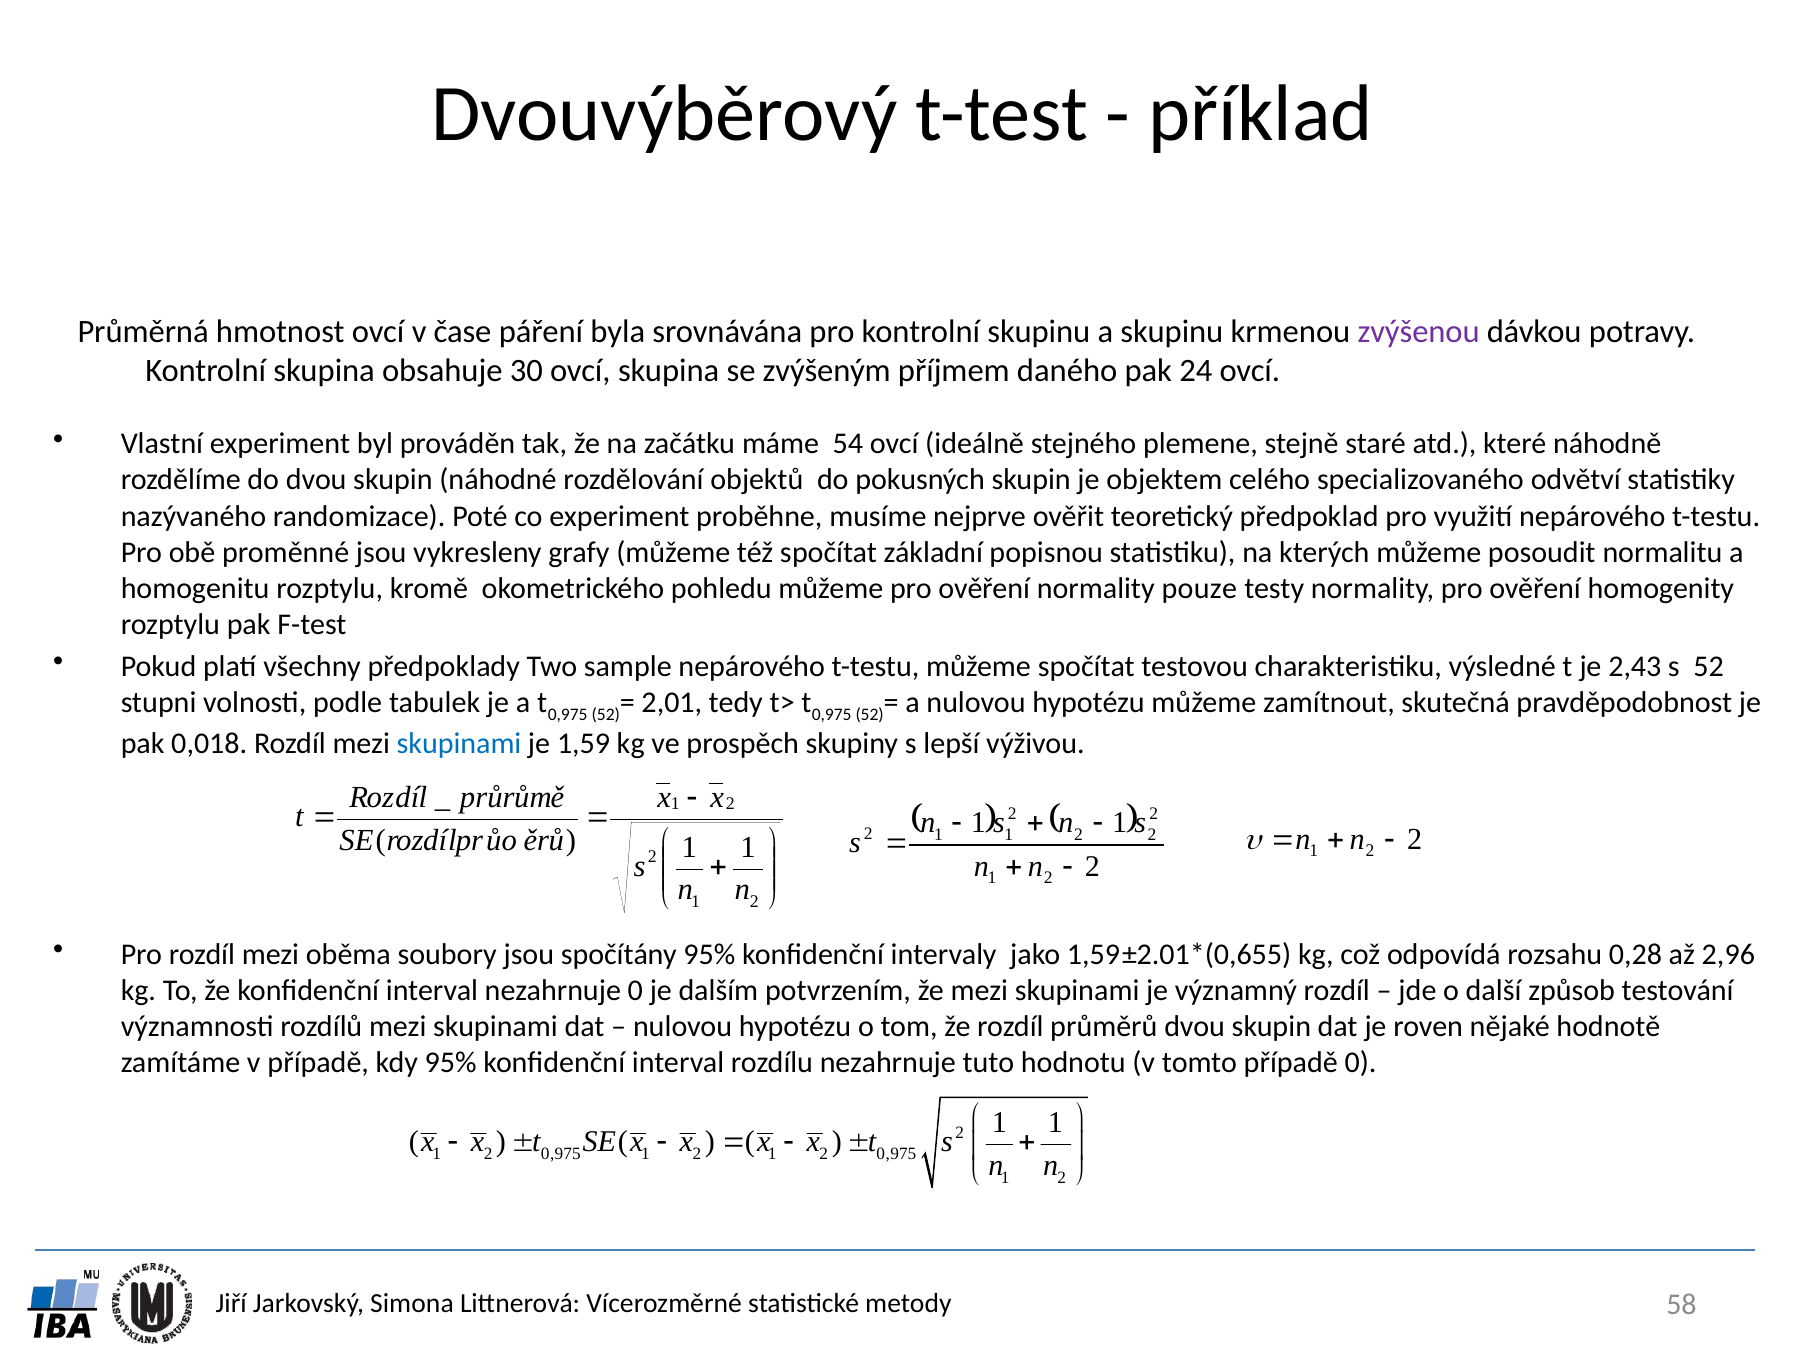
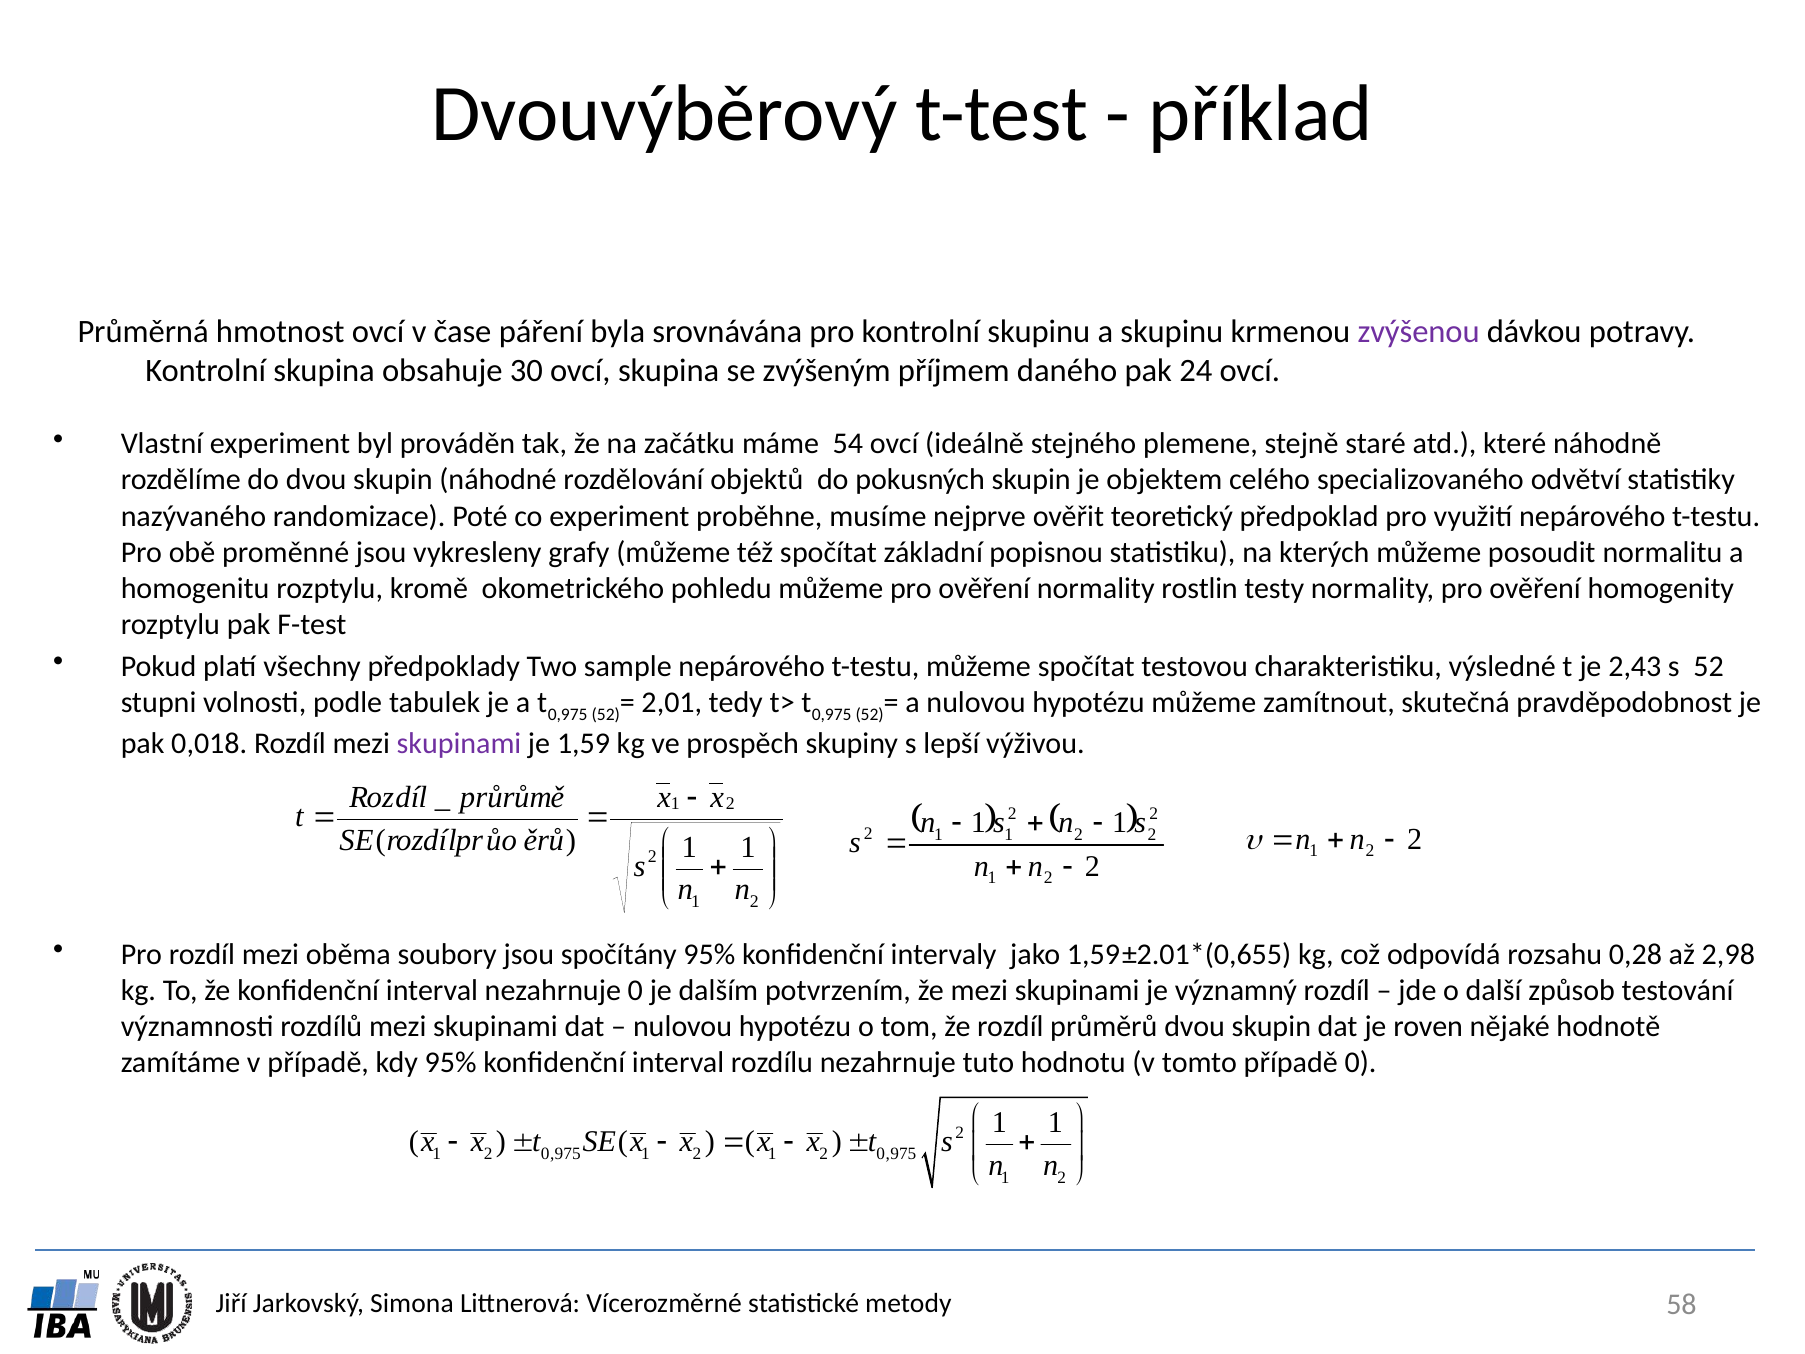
pouze: pouze -> rostlin (1200, 588)
skupinami colour: blue -> purple (459, 744)
2,96: 2,96 -> 2,98 (1728, 954)
